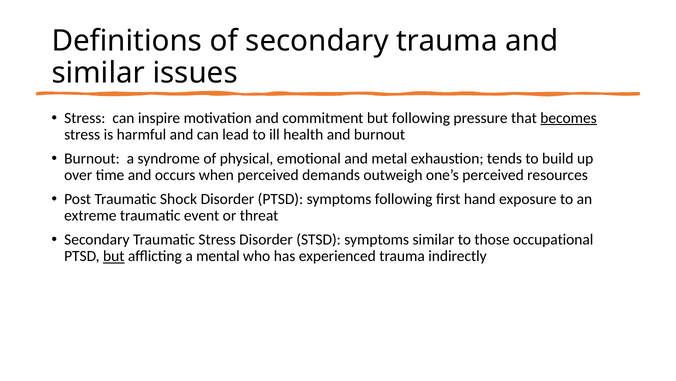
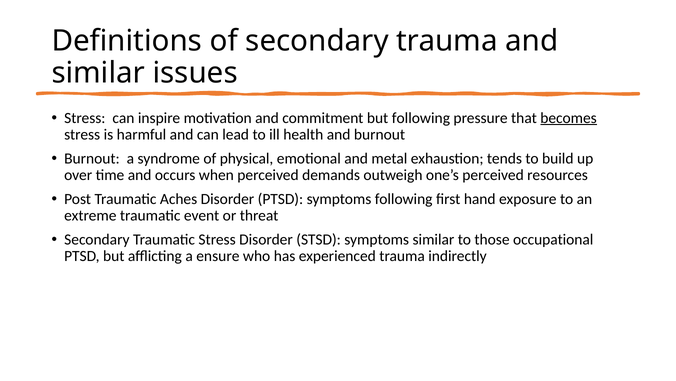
Shock: Shock -> Aches (179, 199)
but underline: present -> none (114, 256)
mental: mental -> ensure (218, 256)
